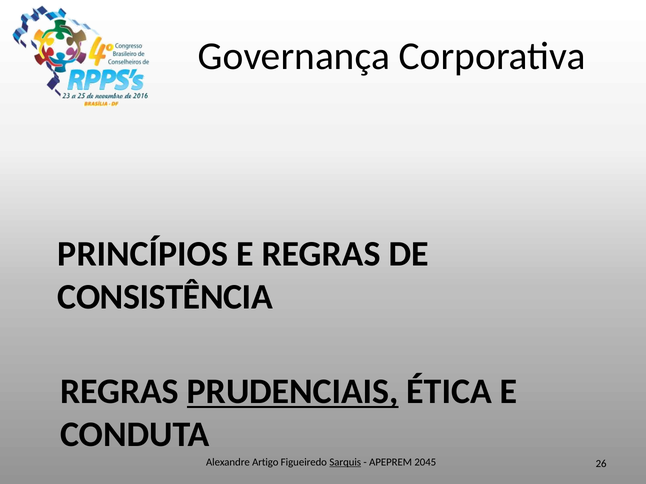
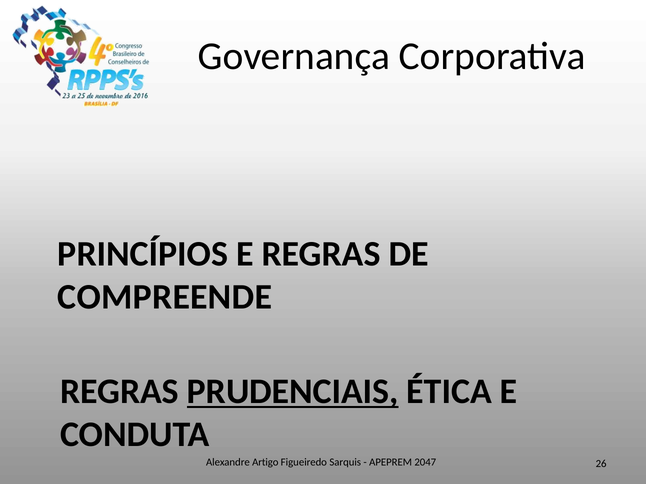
CONSISTÊNCIA: CONSISTÊNCIA -> COMPREENDE (165, 297)
Sarquis underline: present -> none (345, 463)
2045: 2045 -> 2047 (425, 463)
